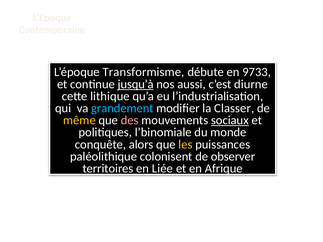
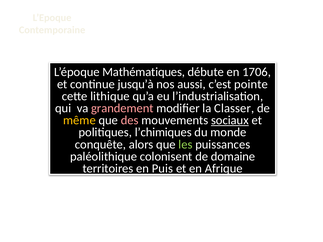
Transformisme: Transformisme -> Mathématiques (144, 72)
9733: 9733 -> 1706 (257, 72)
jusqu’à underline: present -> none (136, 84)
diurne: diurne -> pointe (251, 84)
grandement colour: light blue -> pink (122, 108)
l’binomiale: l’binomiale -> l’chimiques (163, 132)
les colour: yellow -> light green (185, 145)
observer: observer -> domaine (233, 157)
Liée: Liée -> Puis (162, 169)
